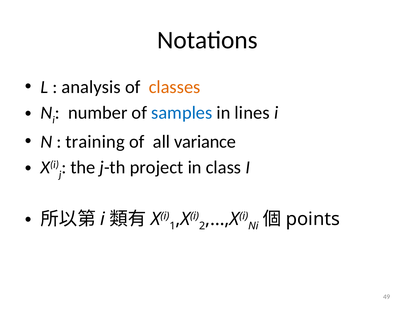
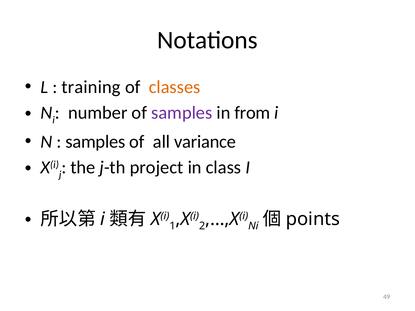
analysis: analysis -> training (91, 87)
samples colour: blue -> purple (182, 113)
lines: lines -> from (252, 113)
training: training -> samples (95, 142)
